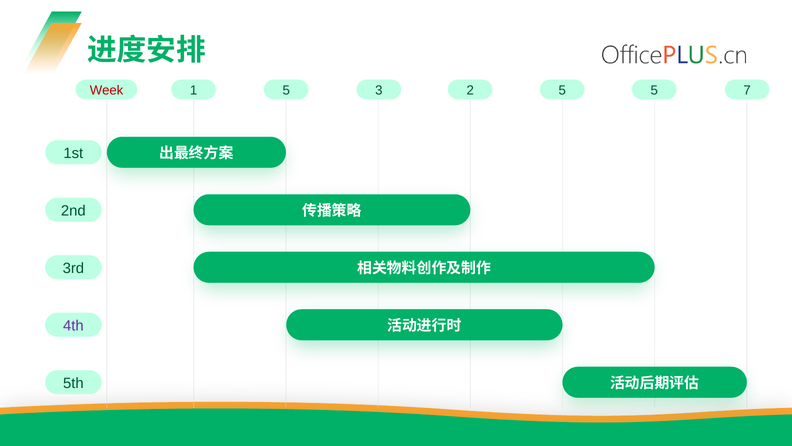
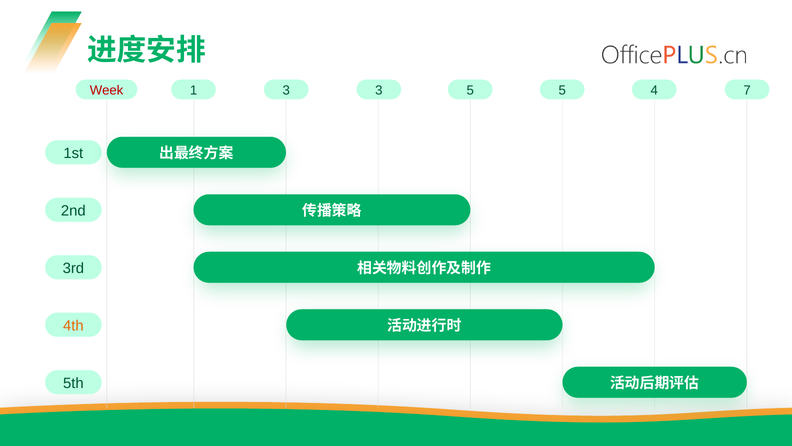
1 5: 5 -> 3 (286, 90)
3 2: 2 -> 5 (470, 90)
5 5: 5 -> 4 (654, 90)
4th colour: purple -> orange (73, 325)
